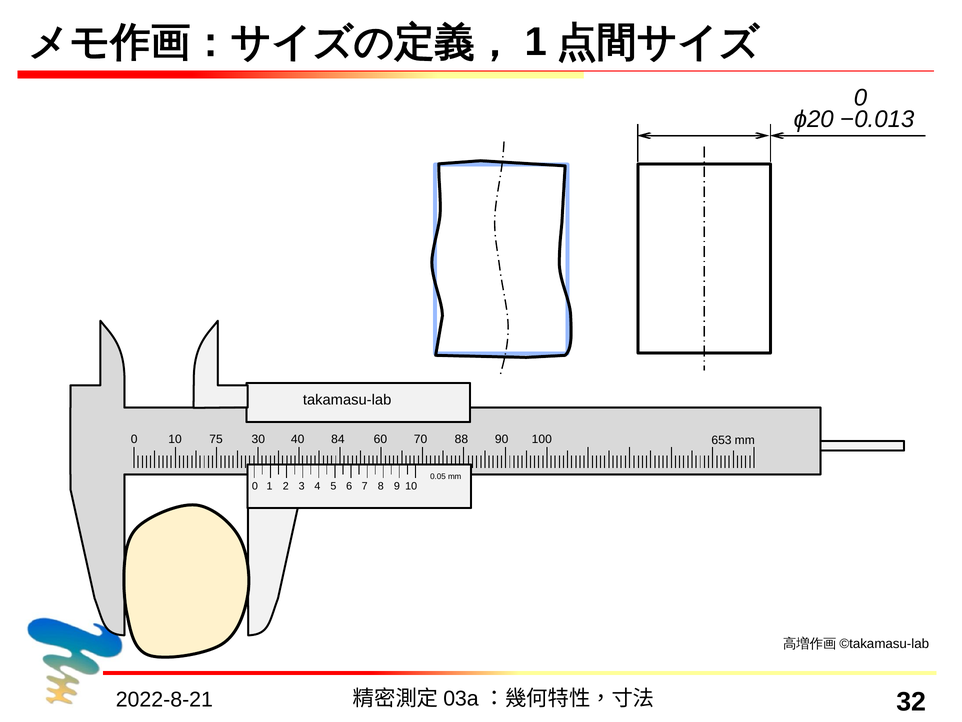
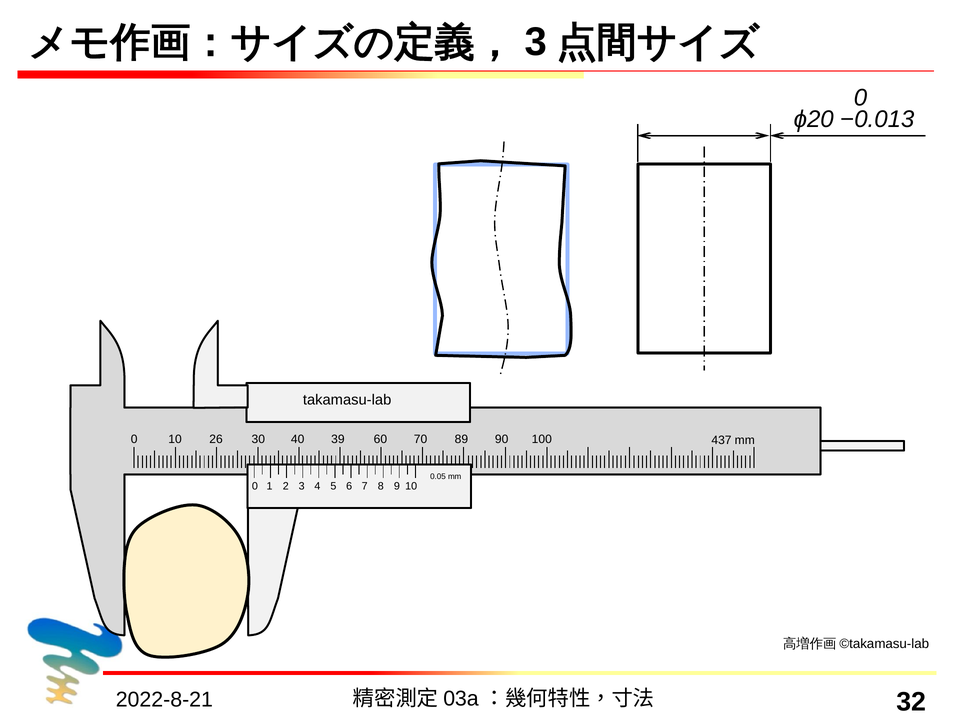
1: 1 -> 3 (536, 42)
75: 75 -> 26 (216, 439)
84: 84 -> 39 (338, 439)
88: 88 -> 89 (461, 439)
653: 653 -> 437 (721, 440)
